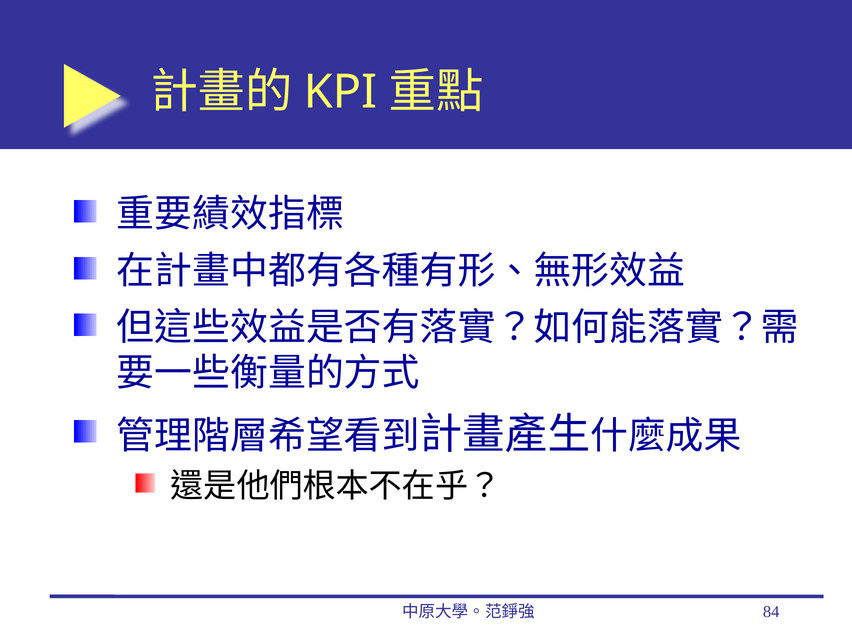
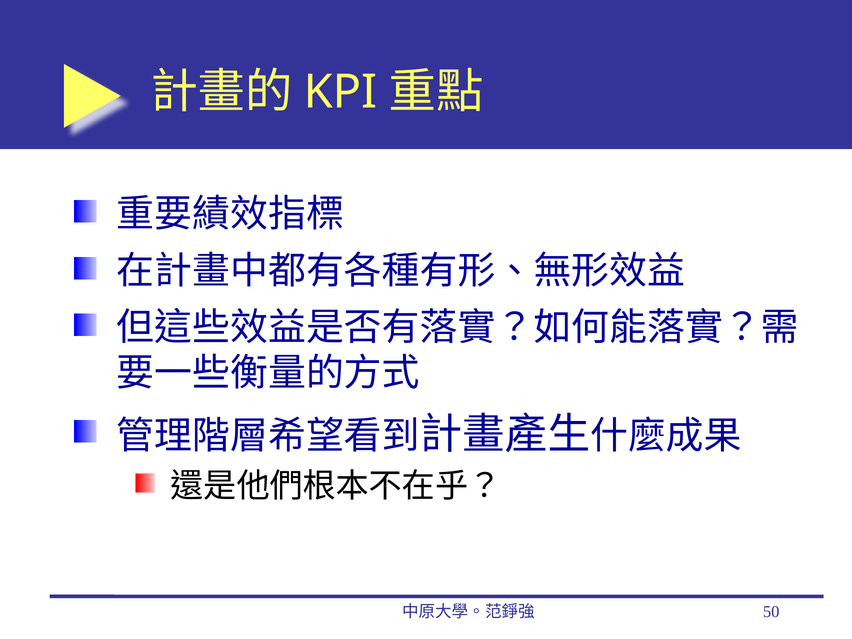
84: 84 -> 50 (771, 612)
